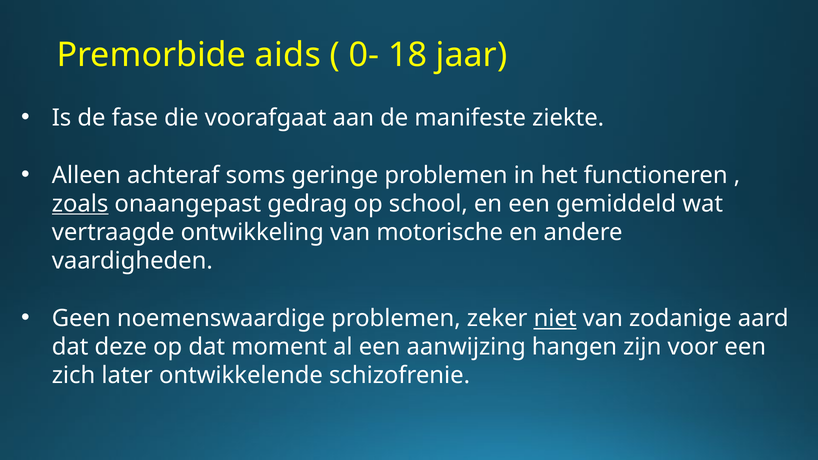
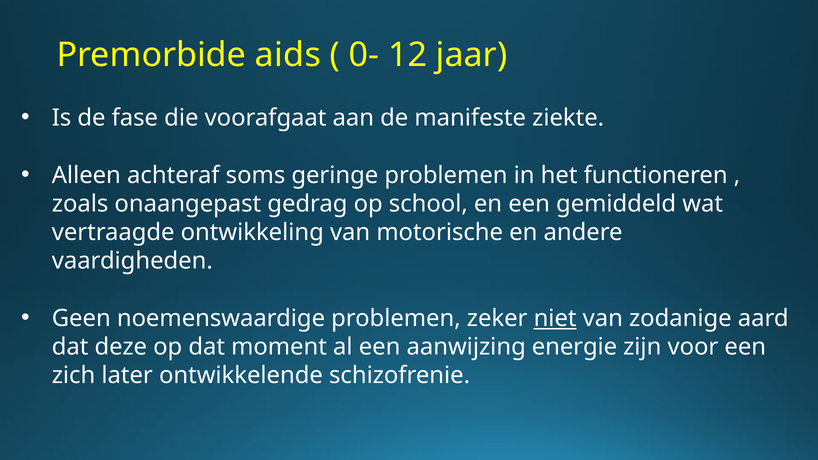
18: 18 -> 12 (408, 55)
zoals underline: present -> none (80, 204)
hangen: hangen -> energie (574, 347)
